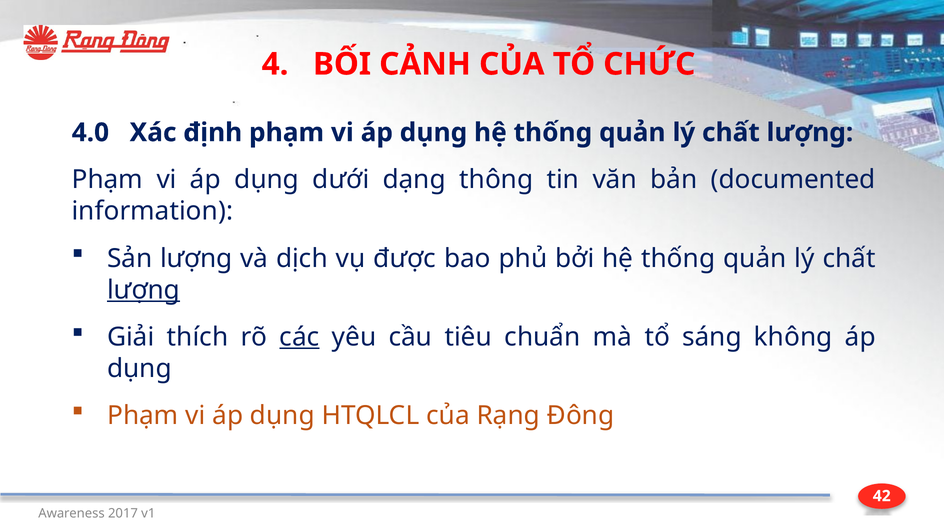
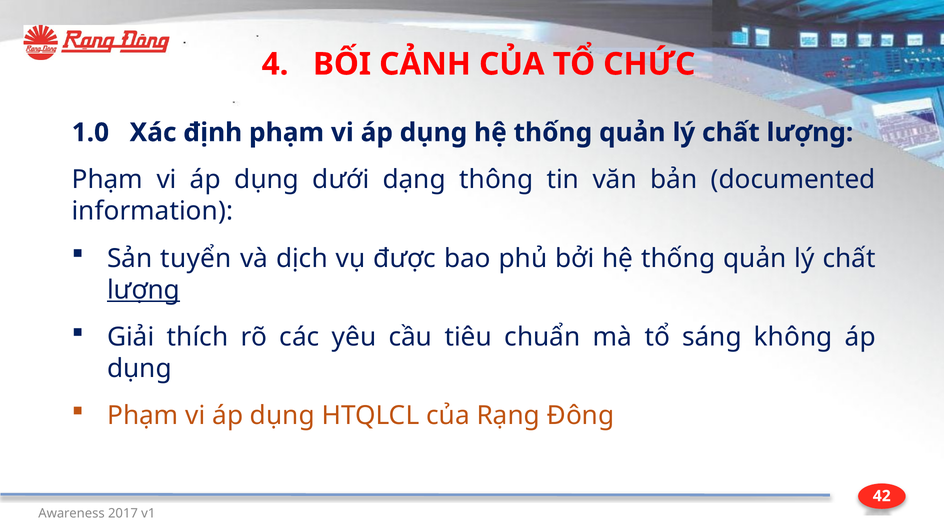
4.0: 4.0 -> 1.0 (90, 133)
Sản lượng: lượng -> tuyển (196, 258)
các underline: present -> none (299, 337)
